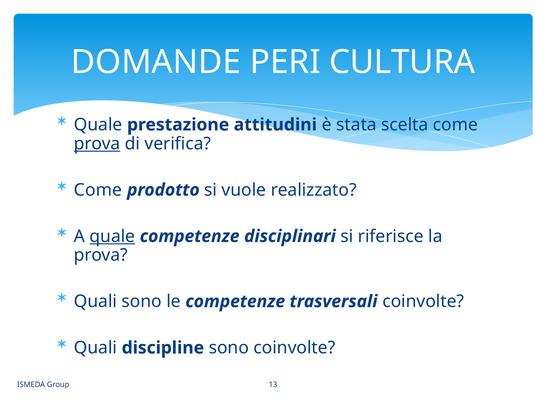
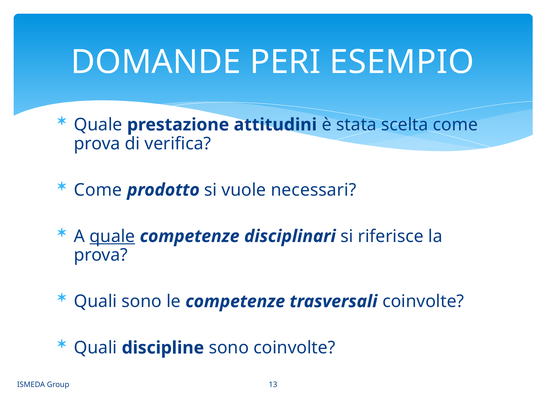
CULTURA: CULTURA -> ESEMPIO (402, 62)
prova underline: present -> none (97, 143)
realizzato: realizzato -> necessari (314, 190)
